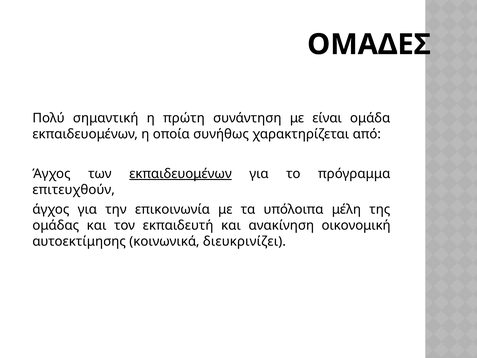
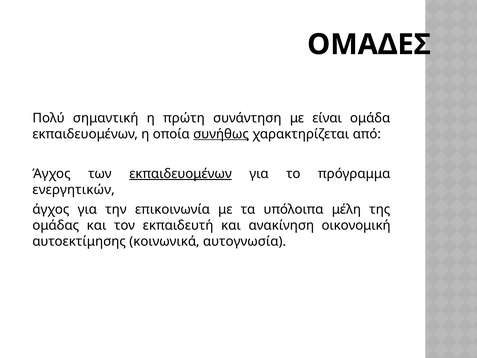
συνήθως underline: none -> present (221, 134)
επιτευχθούν: επιτευχθούν -> ενεργητικών (74, 190)
διευκρινίζει: διευκρινίζει -> αυτογνωσία (245, 241)
